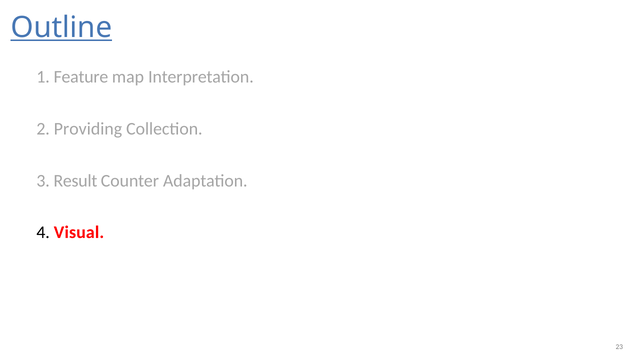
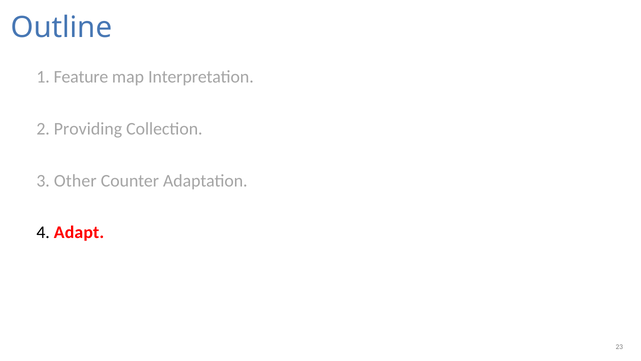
Outline underline: present -> none (61, 28)
Result: Result -> Other (75, 181)
Visual: Visual -> Adapt (79, 232)
